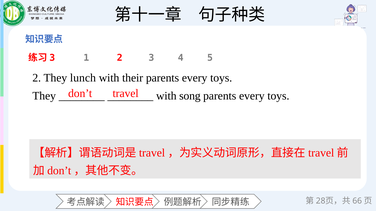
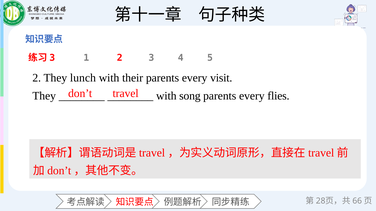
their parents every toys: toys -> visit (221, 78)
toys: toys -> flies (278, 96)
